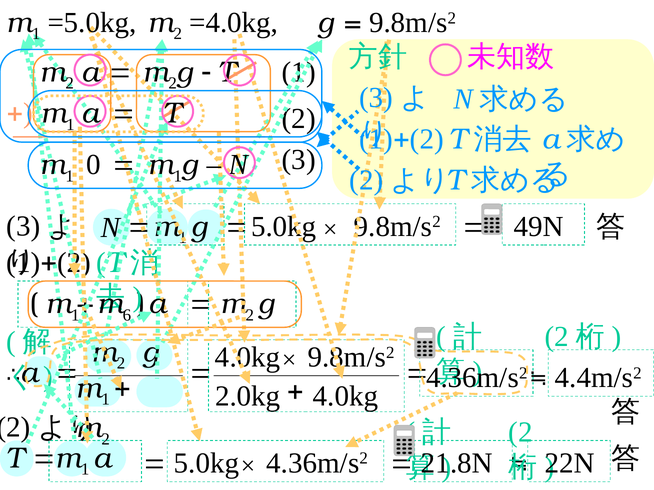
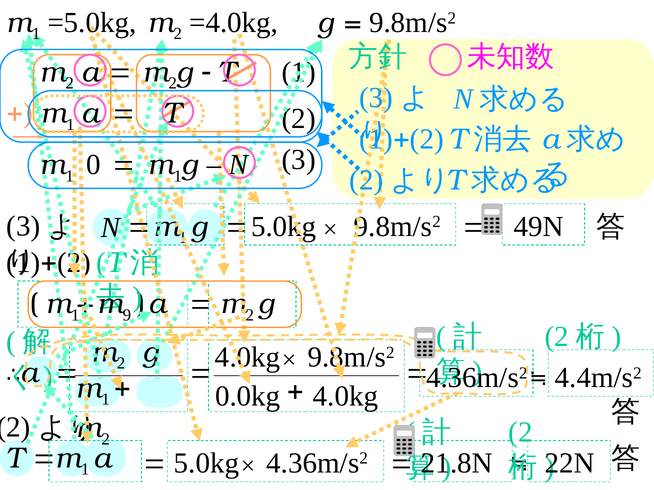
6: 6 -> 9 (127, 315)
2.0kg: 2.0kg -> 0.0kg (248, 397)
